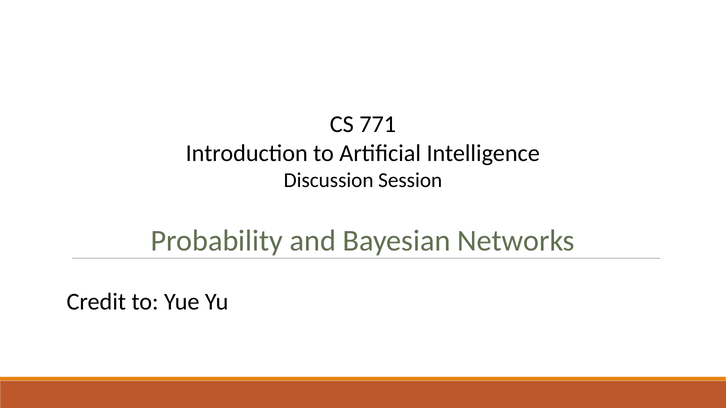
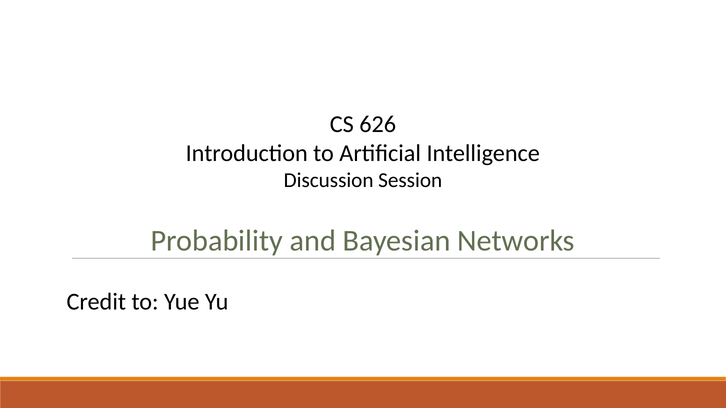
771: 771 -> 626 (378, 124)
